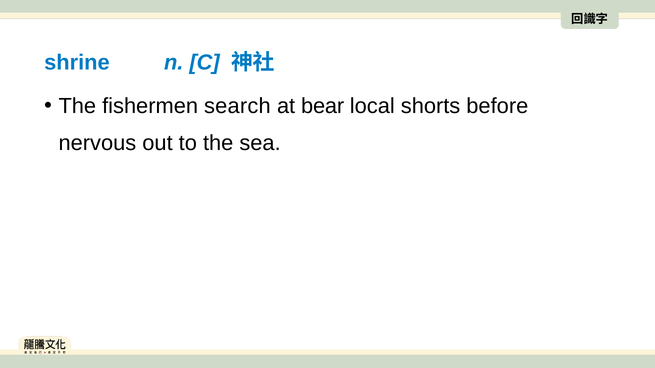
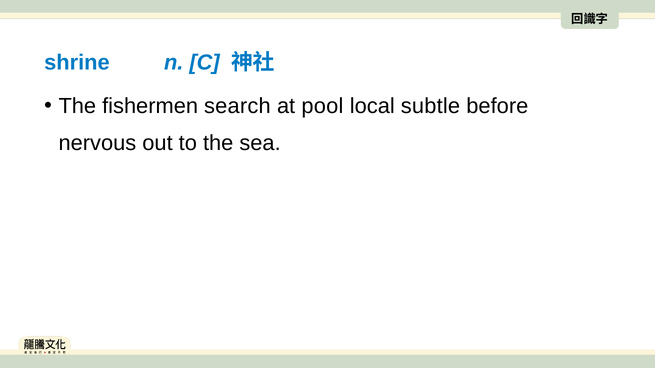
bear: bear -> pool (322, 106)
shorts: shorts -> subtle (430, 106)
